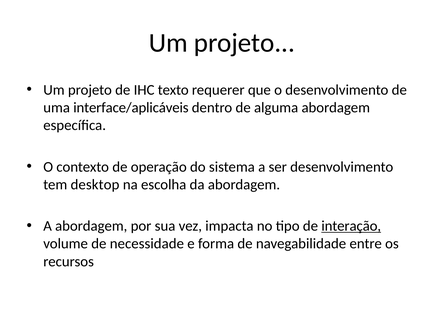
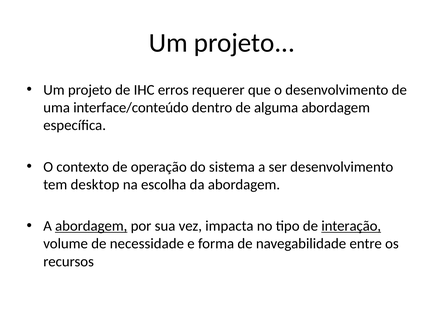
texto: texto -> erros (173, 90)
interface/aplicáveis: interface/aplicáveis -> interface/conteúdo (131, 108)
abordagem underline: none -> present (91, 226)
